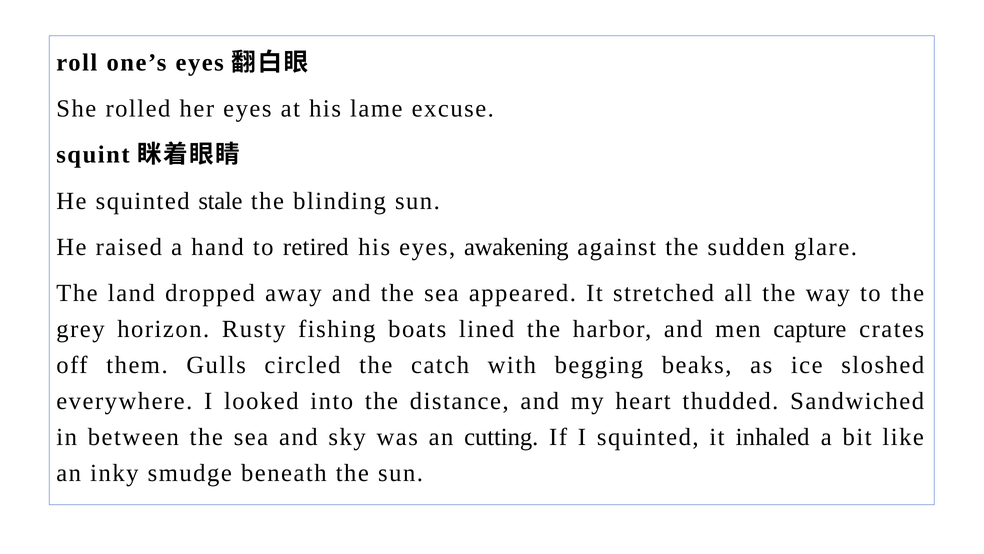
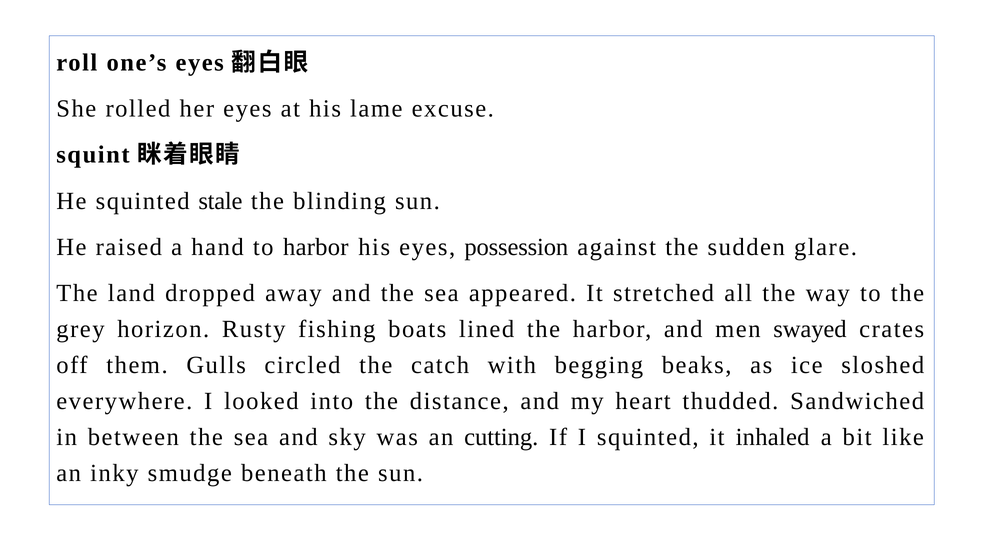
to retired: retired -> harbor (316, 247)
awakening: awakening -> possession (516, 247)
capture: capture -> swayed (810, 329)
